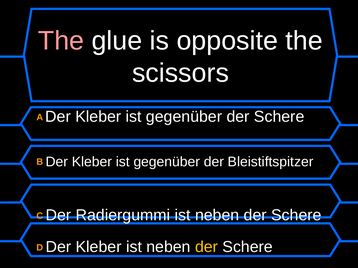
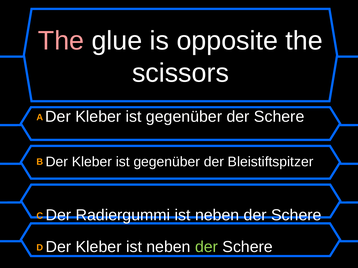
der colour: yellow -> light green (207, 247)
